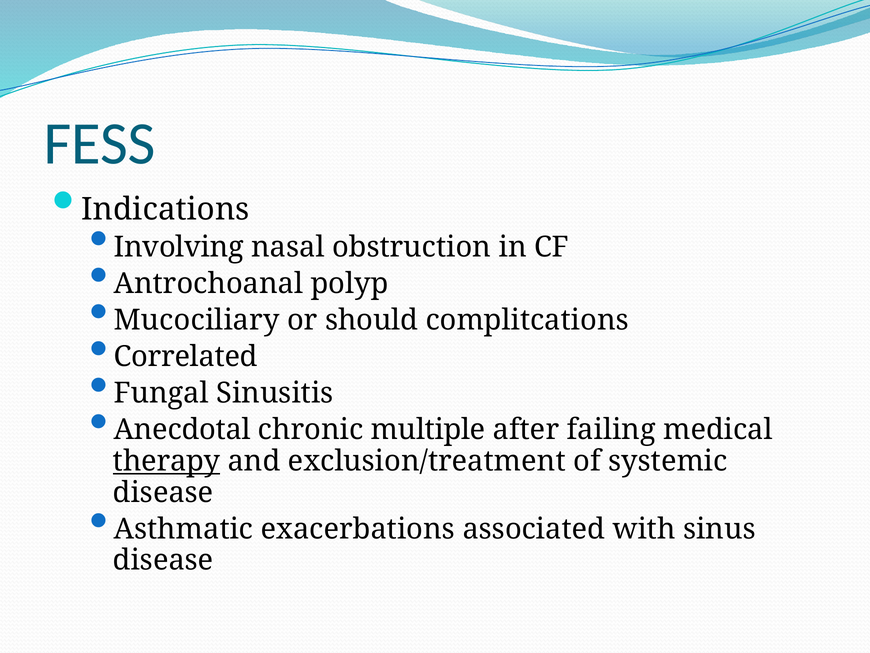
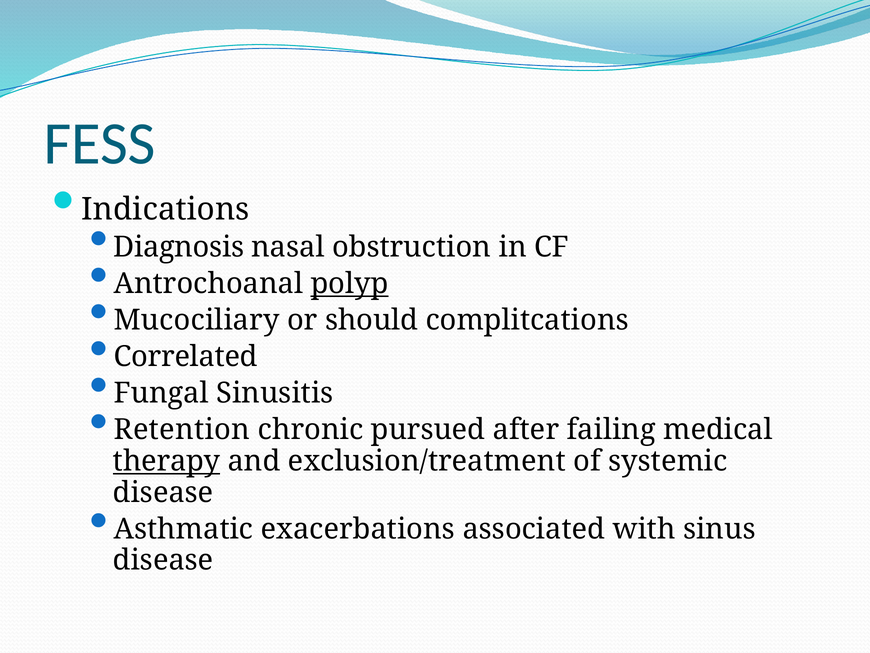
Involving: Involving -> Diagnosis (179, 247)
polyp underline: none -> present (350, 283)
Anecdotal: Anecdotal -> Retention (182, 430)
multiple: multiple -> pursued (428, 430)
